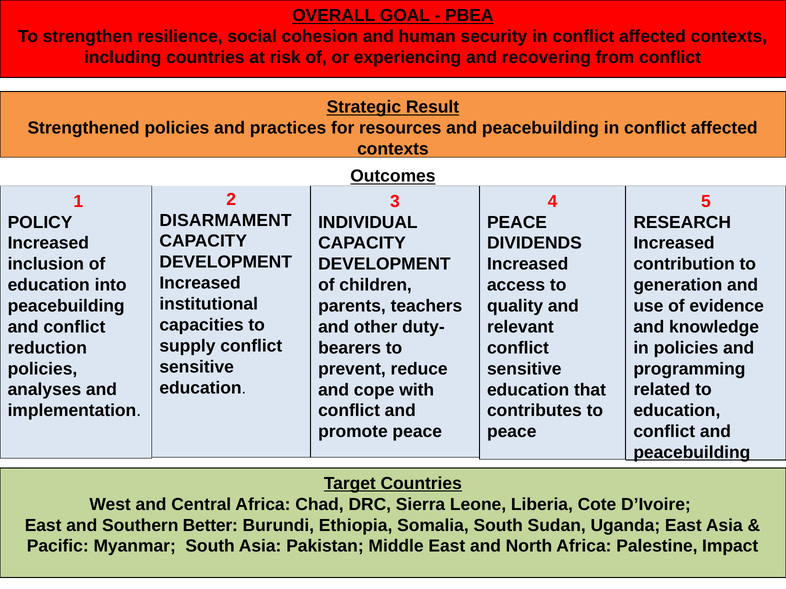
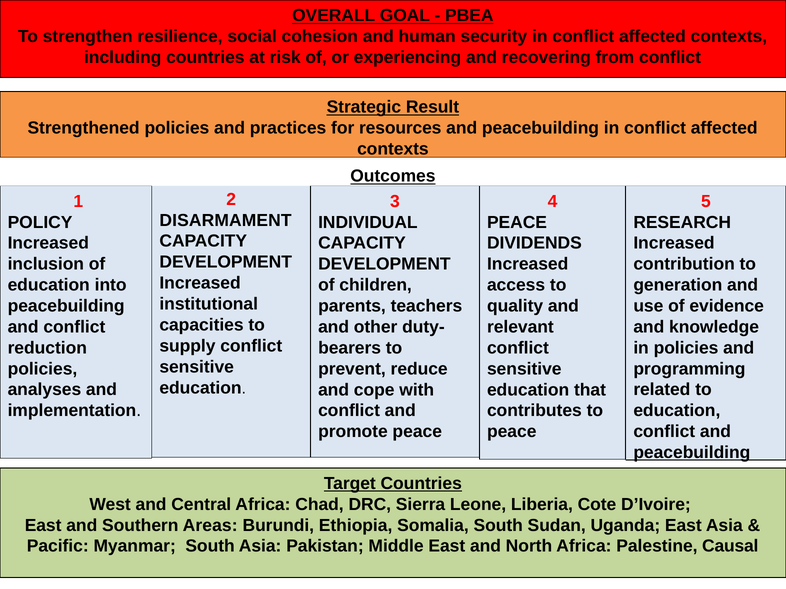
Better: Better -> Areas (210, 526)
Impact: Impact -> Causal (730, 547)
